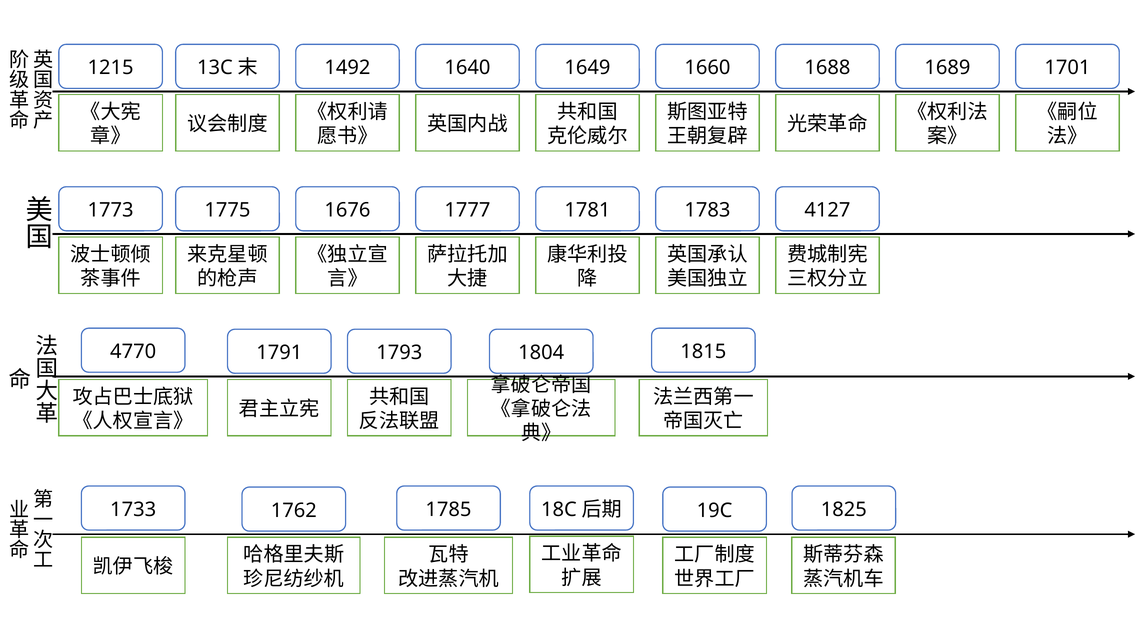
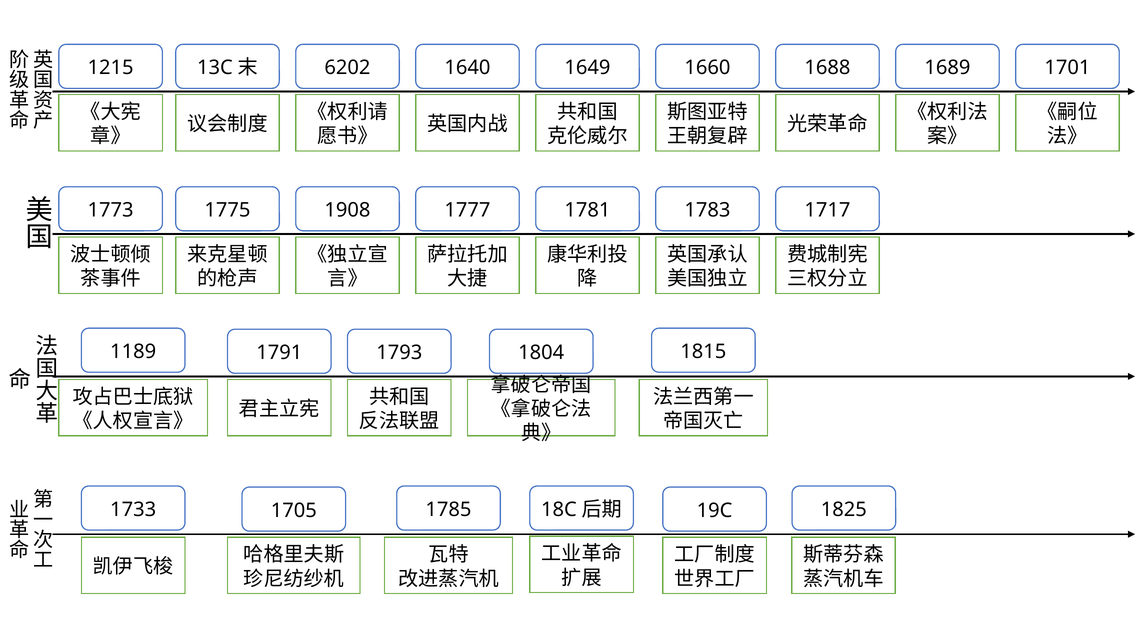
1492: 1492 -> 6202 (347, 68)
1676: 1676 -> 1908 (347, 210)
4127: 4127 -> 1717 (827, 210)
4770: 4770 -> 1189 (133, 352)
1762: 1762 -> 1705 (294, 511)
